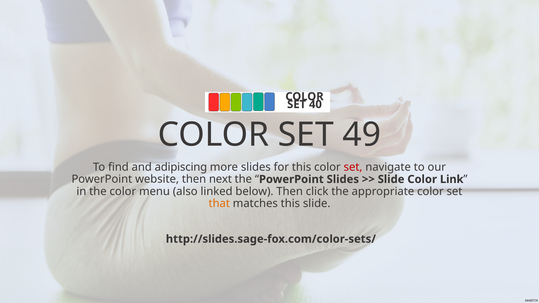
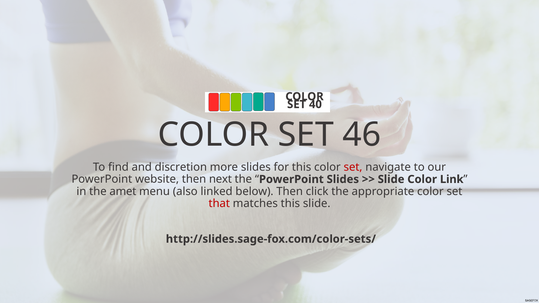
49: 49 -> 46 (362, 135)
adipiscing: adipiscing -> discretion (181, 167)
the color: color -> amet (123, 192)
that colour: orange -> red (219, 204)
